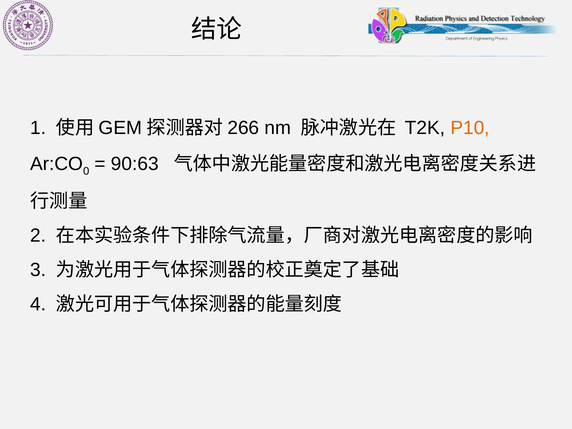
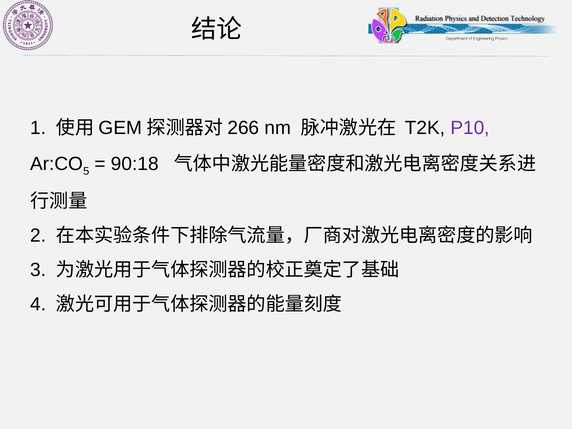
P10 colour: orange -> purple (470, 128)
0: 0 -> 5 (86, 171)
90:63: 90:63 -> 90:18 (135, 164)
